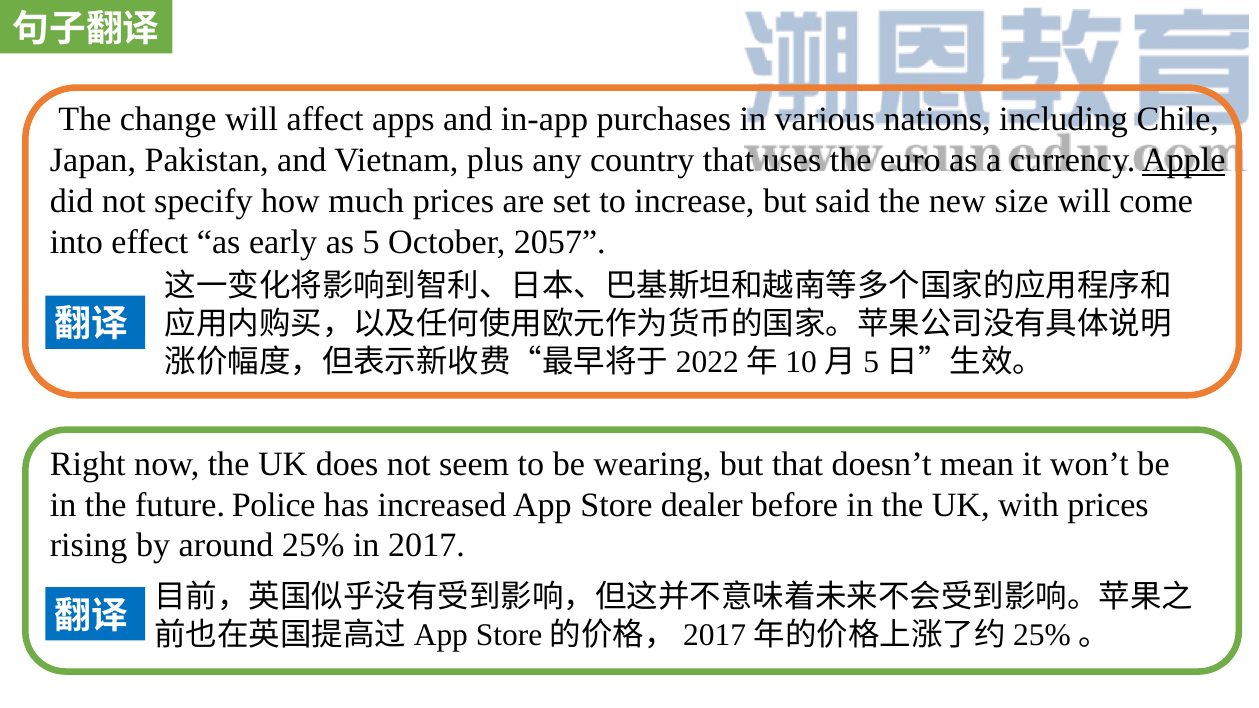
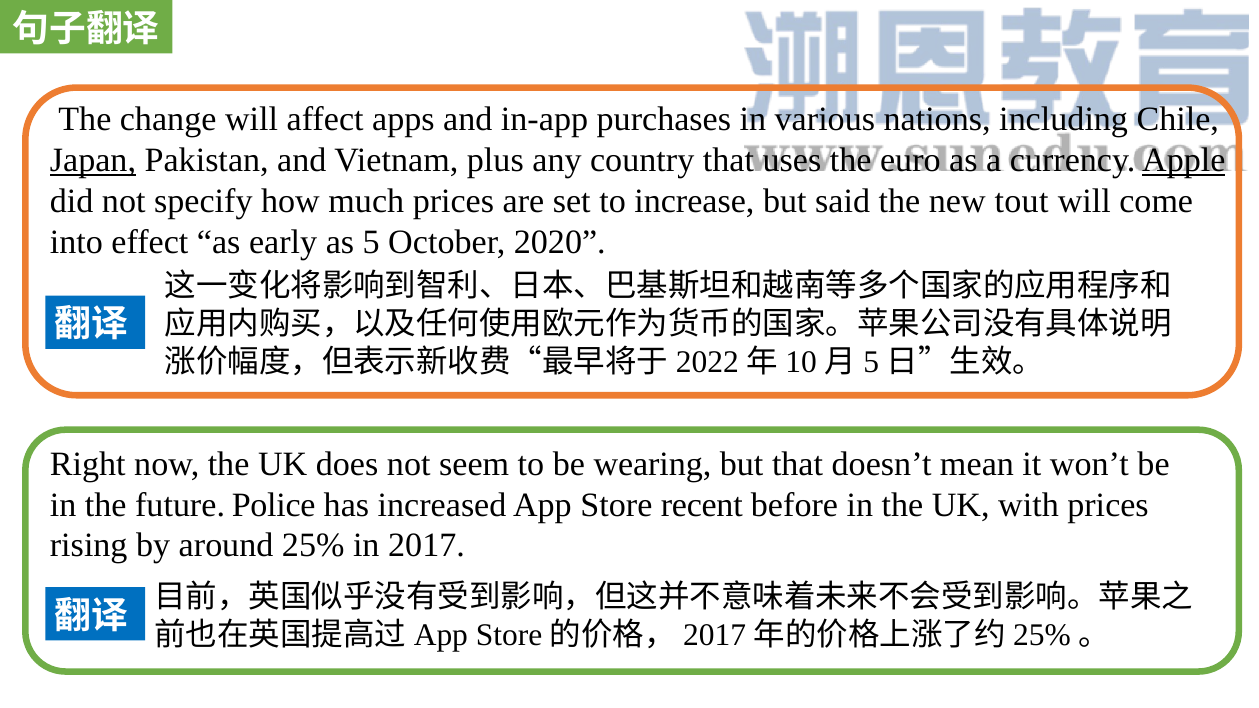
Japan underline: none -> present (93, 160)
size: size -> tout (1022, 201)
2057: 2057 -> 2020 (560, 242)
dealer: dealer -> recent (702, 505)
